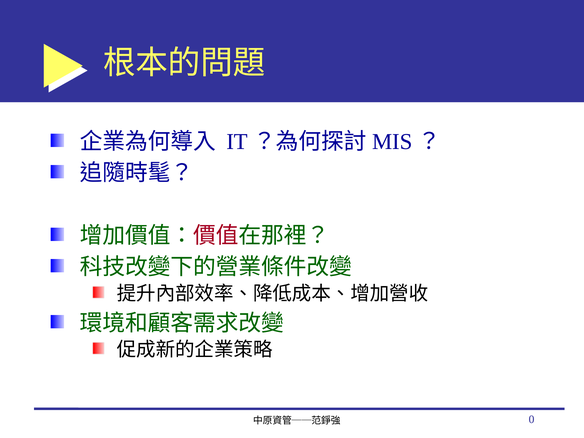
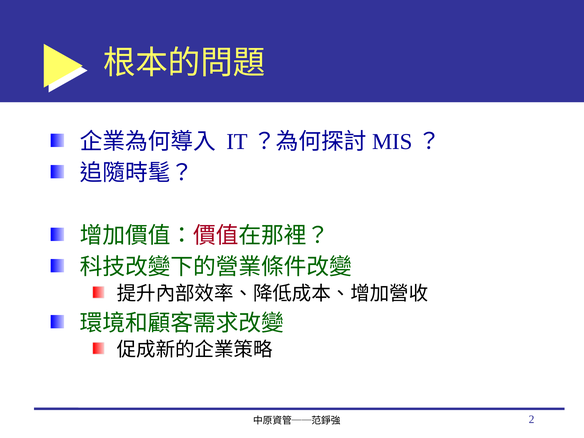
0: 0 -> 2 (532, 419)
